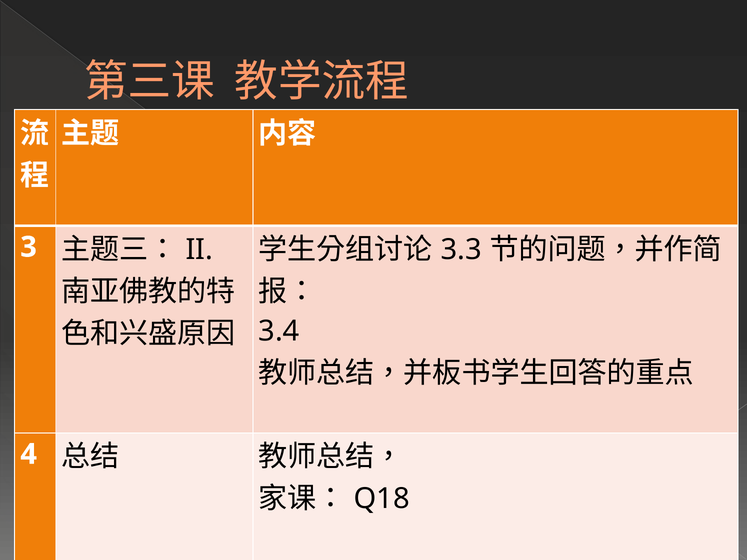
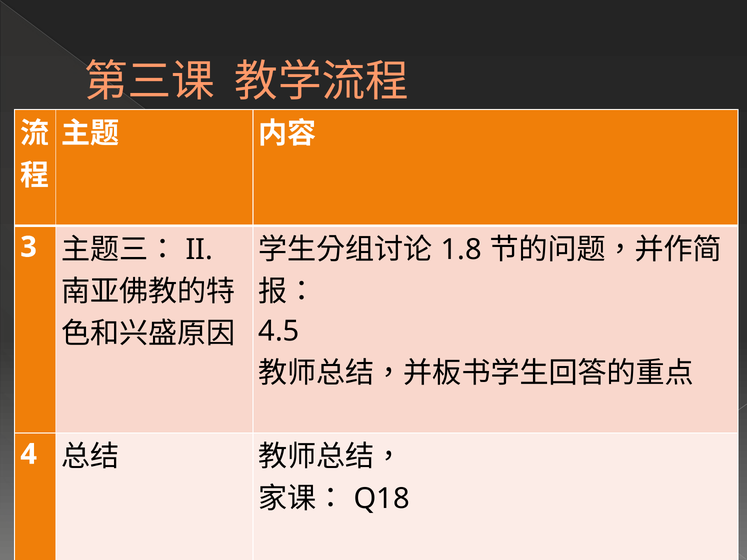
3.3: 3.3 -> 1.8 (461, 250)
3.4: 3.4 -> 4.5 (279, 331)
